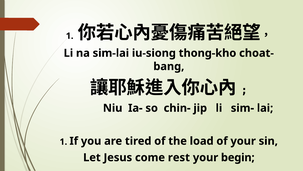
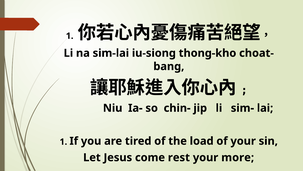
begin: begin -> more (238, 157)
